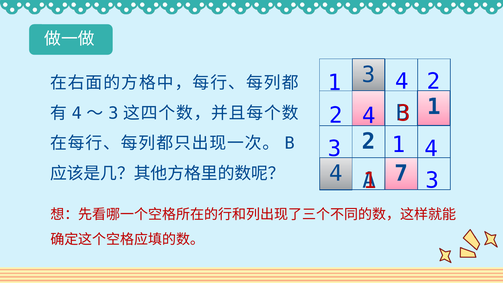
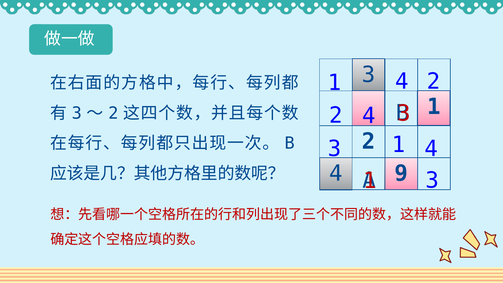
4: 4 -> 3 (77, 113)
3: 3 -> 2 (113, 113)
7: 7 -> 9 (401, 173)
